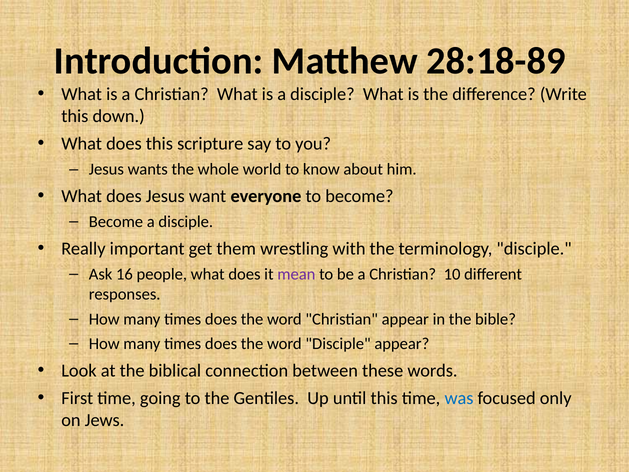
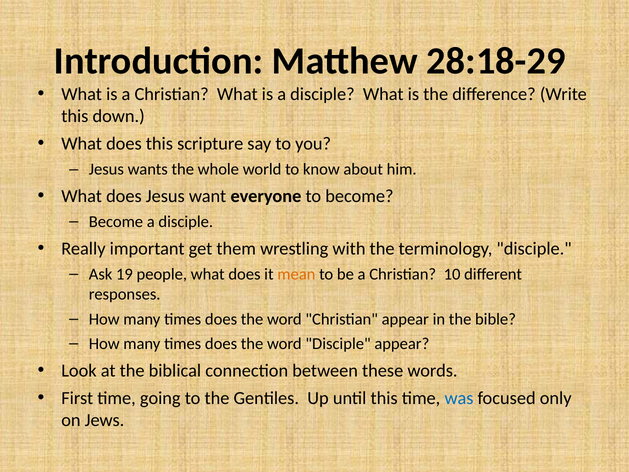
28:18-89: 28:18-89 -> 28:18-29 (496, 61)
16: 16 -> 19 (124, 274)
mean colour: purple -> orange (296, 274)
